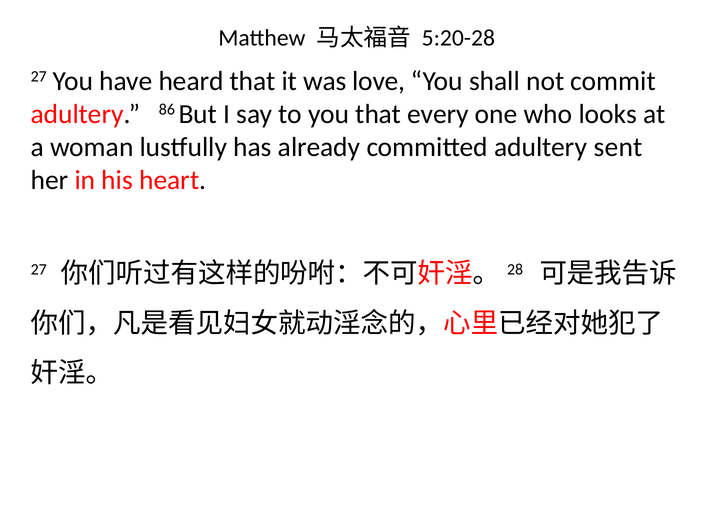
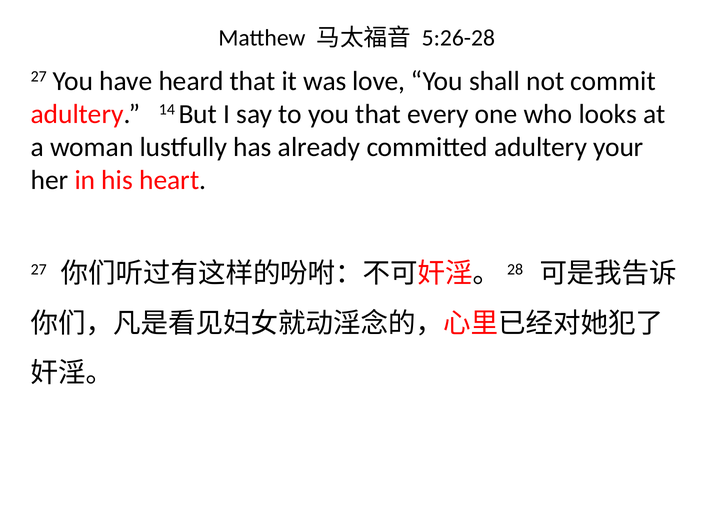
5:20-28: 5:20-28 -> 5:26-28 (458, 38)
86: 86 -> 14 (167, 110)
sent: sent -> your (618, 147)
